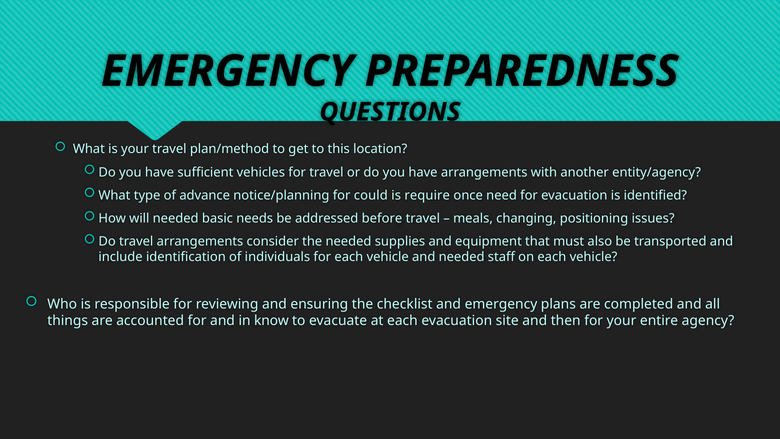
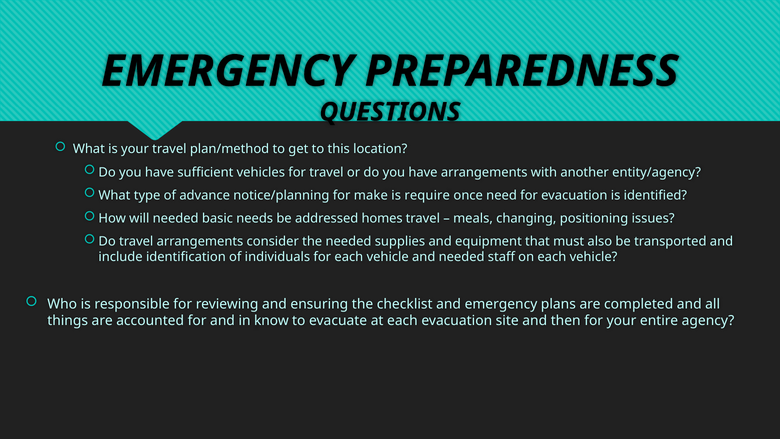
could: could -> make (371, 195)
before: before -> homes (382, 218)
